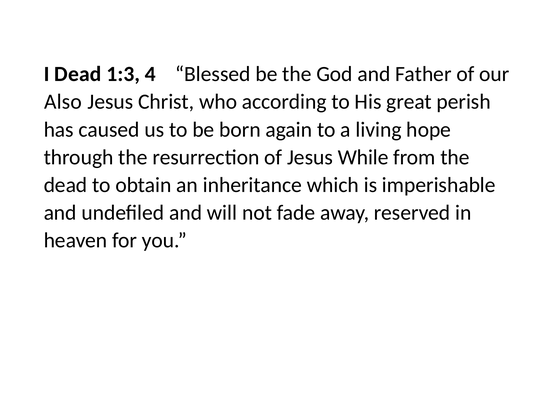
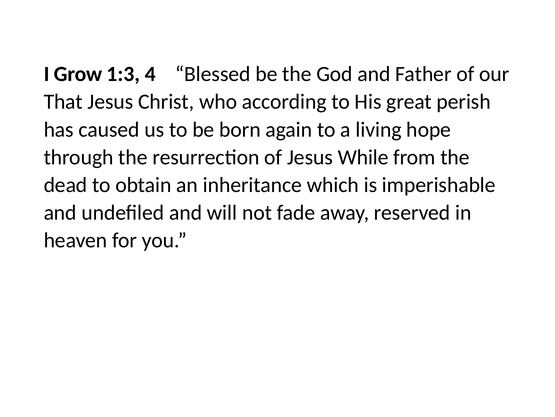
I Dead: Dead -> Grow (78, 74)
Also: Also -> That (63, 102)
